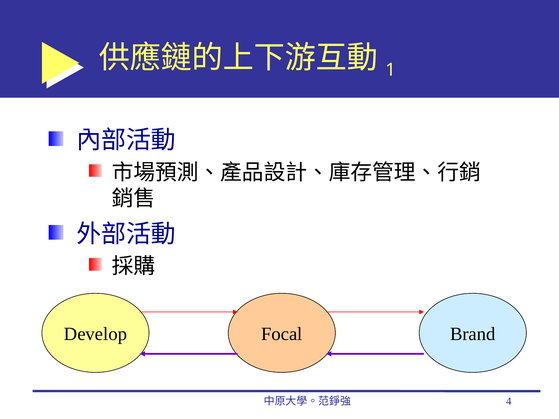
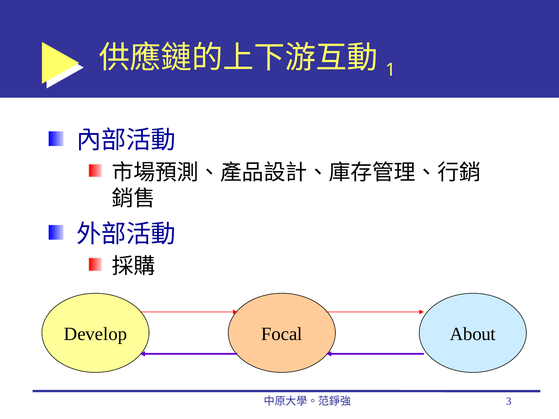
Brand: Brand -> About (473, 334)
4: 4 -> 3 (509, 401)
